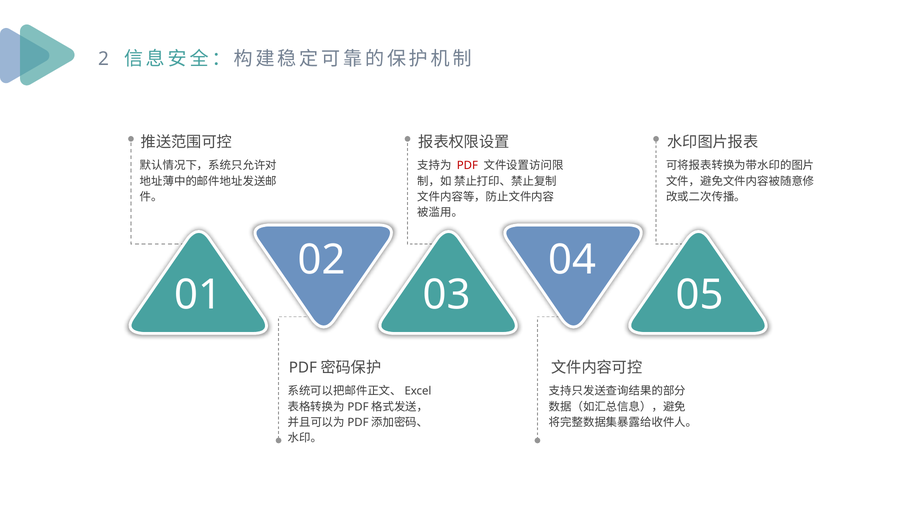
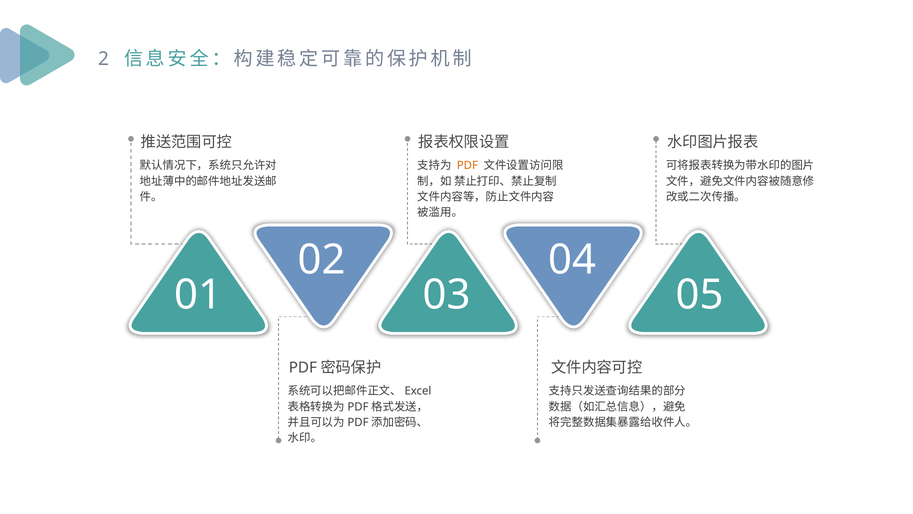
PDF colour: red -> orange (467, 165)
